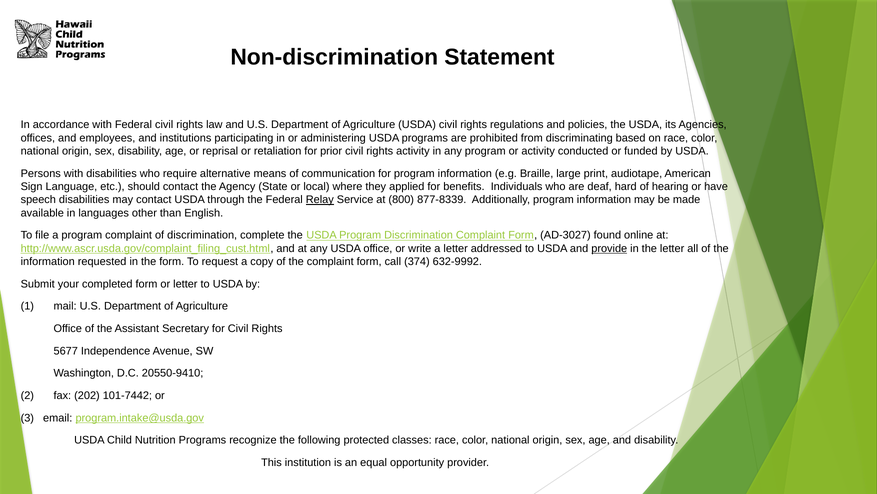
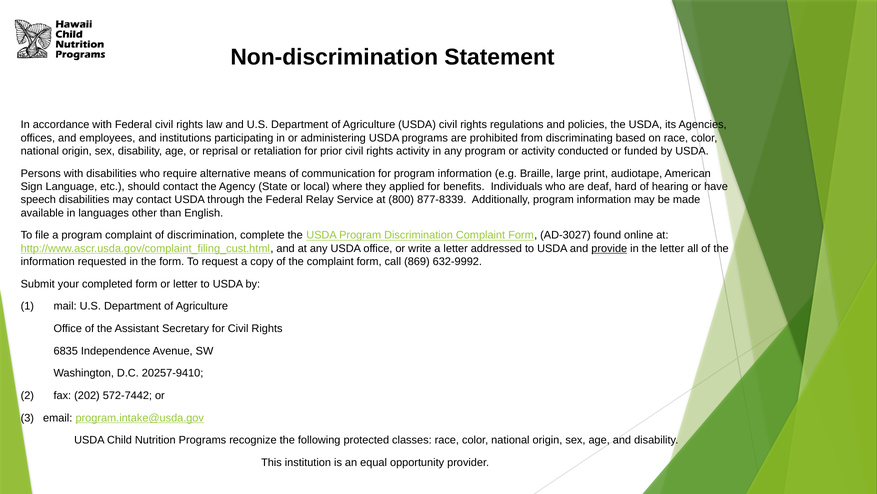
Relay underline: present -> none (320, 200)
374: 374 -> 869 (417, 261)
5677: 5677 -> 6835 (66, 350)
20550-9410: 20550-9410 -> 20257-9410 (173, 373)
101-7442: 101-7442 -> 572-7442 (127, 395)
